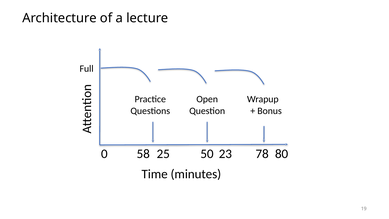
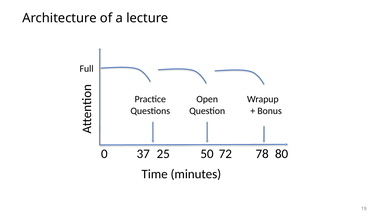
58: 58 -> 37 (143, 154)
23: 23 -> 72 (225, 154)
